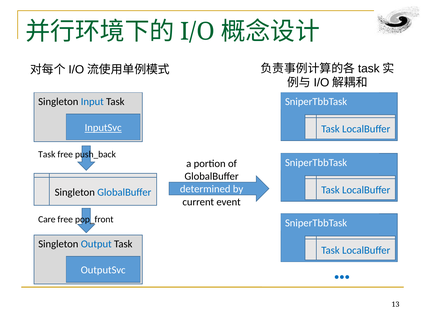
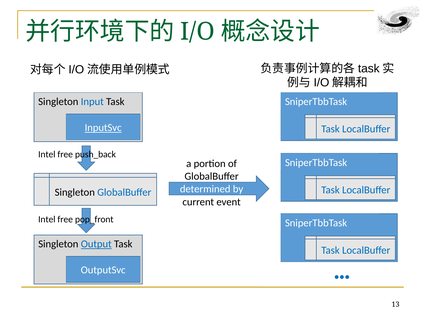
Task: Task -> Intel (47, 154)
Care: Care -> Intel (47, 219)
Output underline: none -> present (96, 244)
